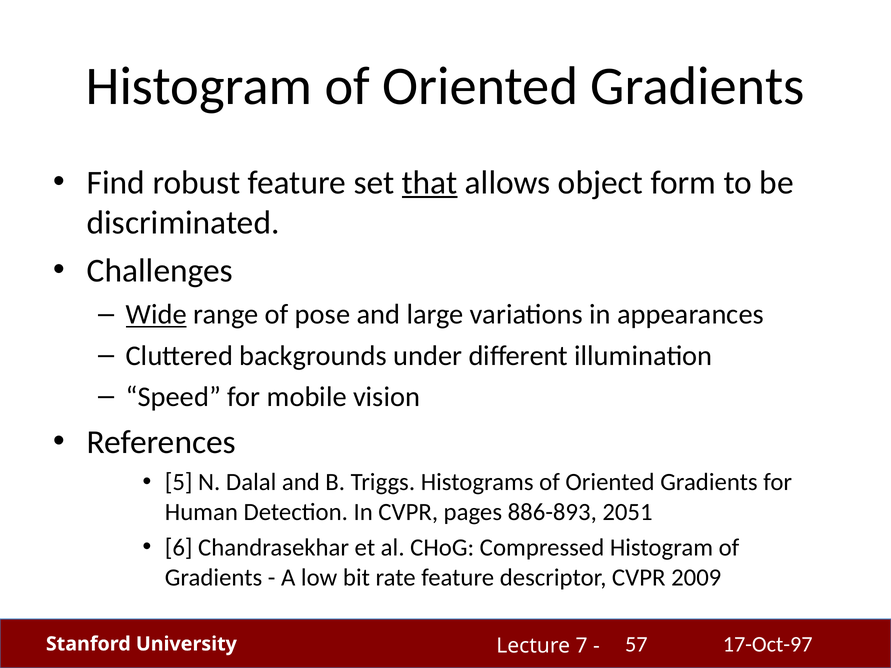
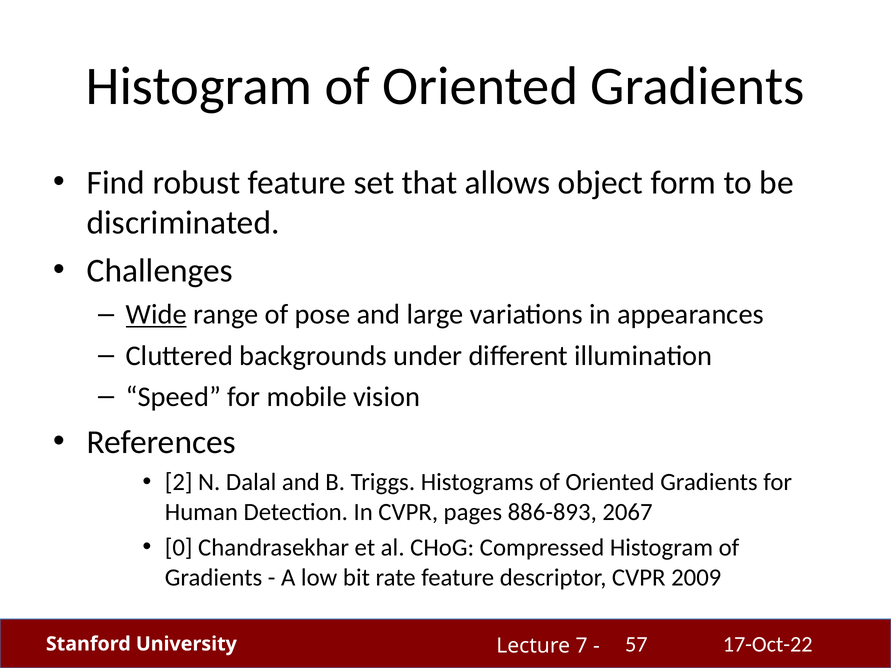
that underline: present -> none (430, 183)
5: 5 -> 2 (179, 483)
2051: 2051 -> 2067 (627, 512)
6: 6 -> 0 (179, 548)
17-Oct-97: 17-Oct-97 -> 17-Oct-22 (768, 645)
